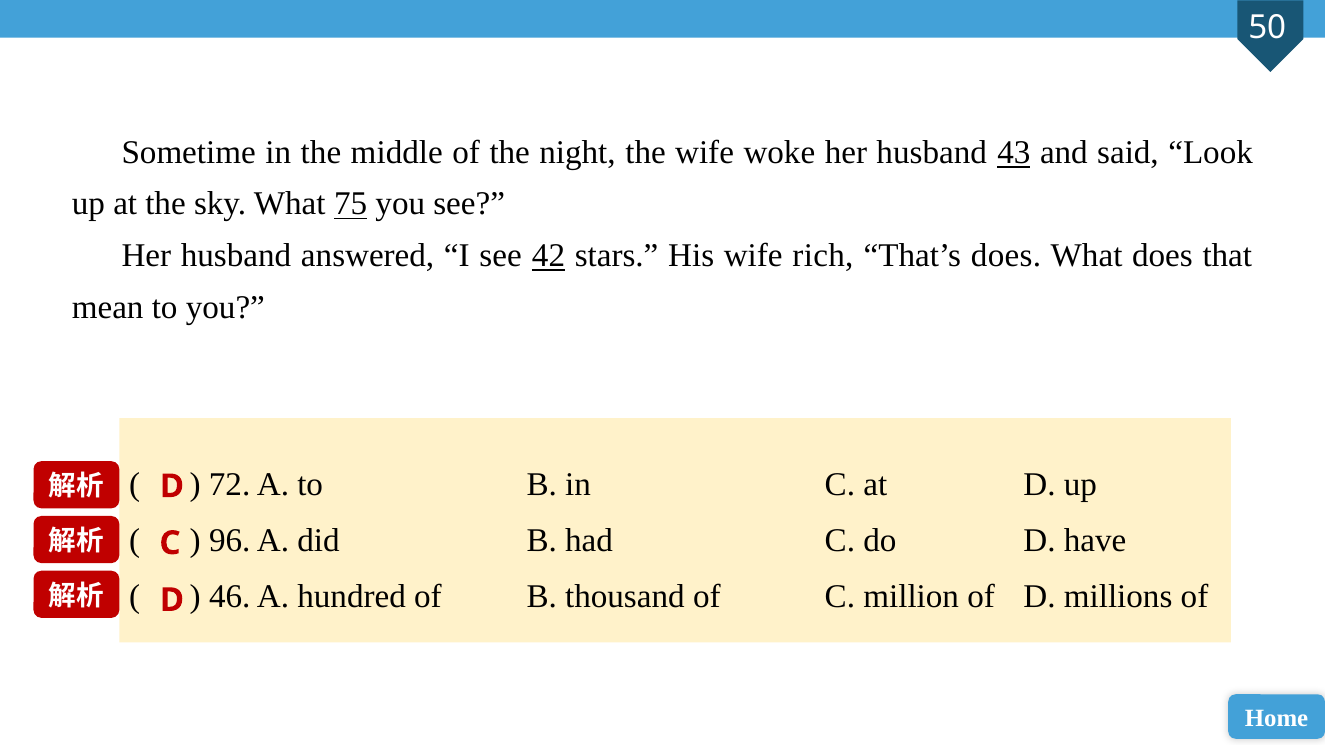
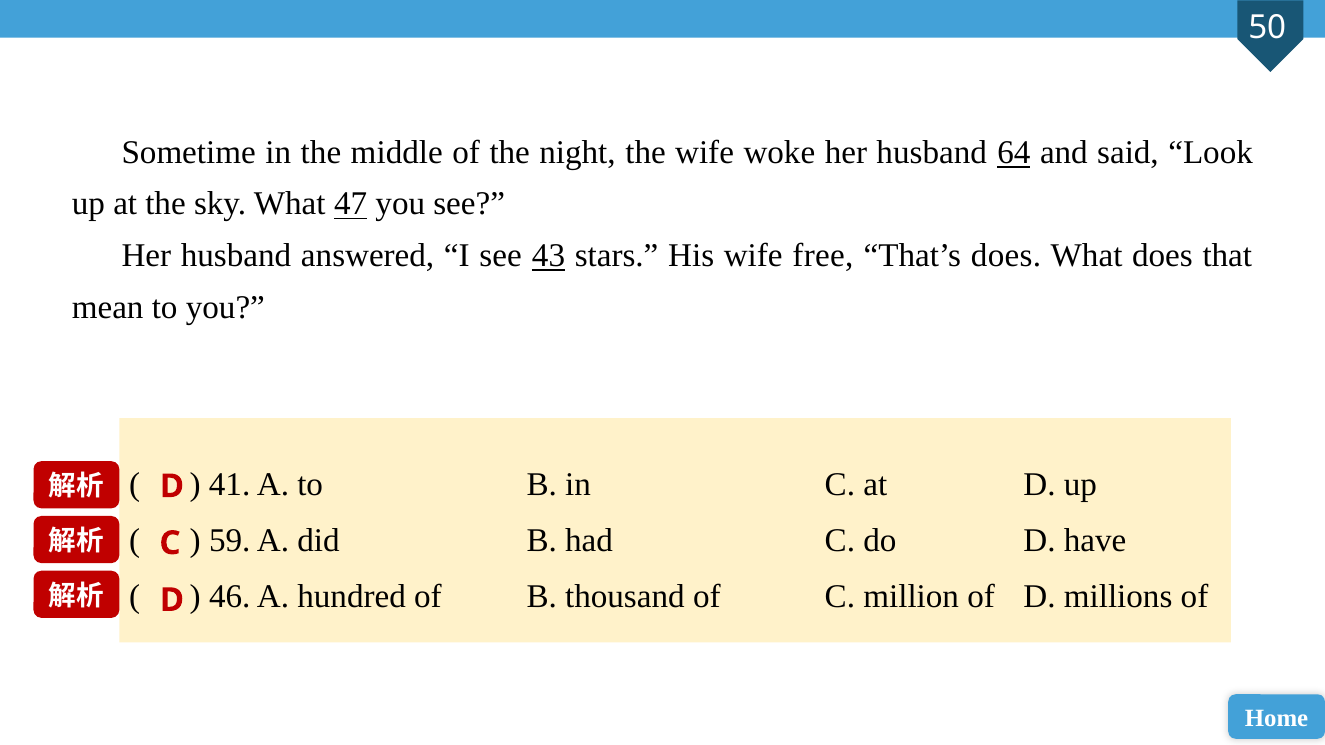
43: 43 -> 64 (1014, 152)
75: 75 -> 47 (351, 204)
42: 42 -> 43 (549, 256)
rich: rich -> free (823, 256)
72: 72 -> 41 (230, 485)
96: 96 -> 59 (230, 541)
